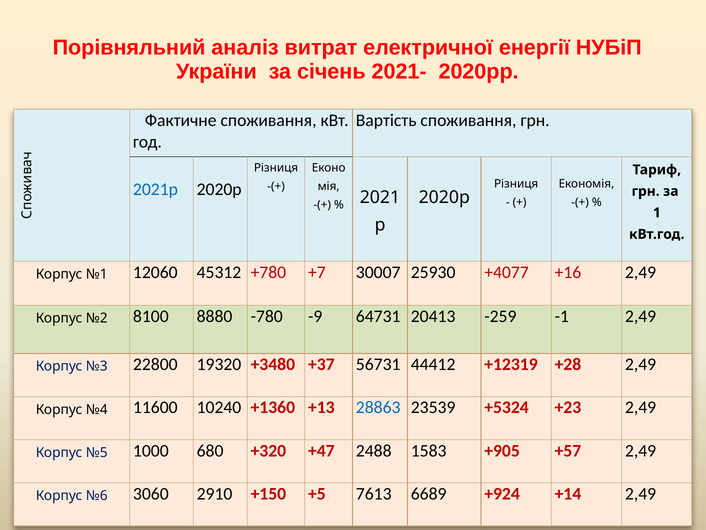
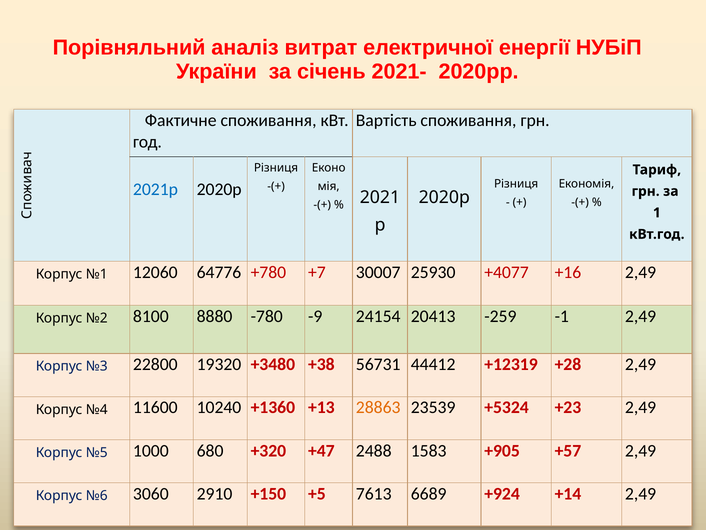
45312: 45312 -> 64776 (219, 272)
64731: 64731 -> 24154 (378, 316)
+37: +37 -> +38 (321, 364)
28863 colour: blue -> orange (378, 407)
